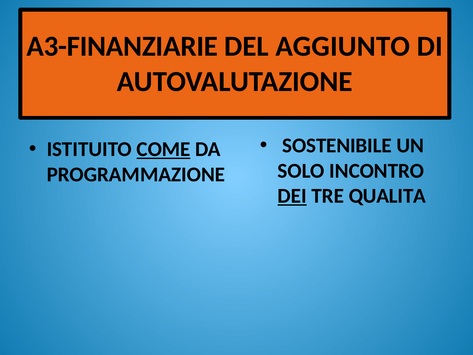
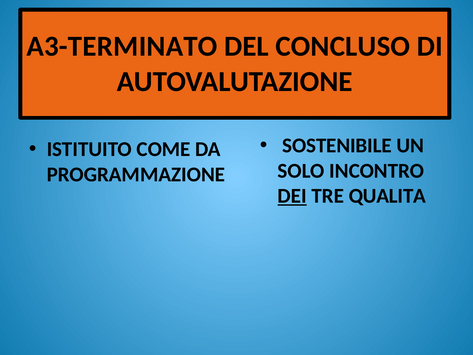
A3-FINANZIARIE: A3-FINANZIARIE -> A3-TERMINATO (122, 46)
AGGIUNTO: AGGIUNTO -> CONCLUSO (343, 46)
COME underline: present -> none (164, 149)
